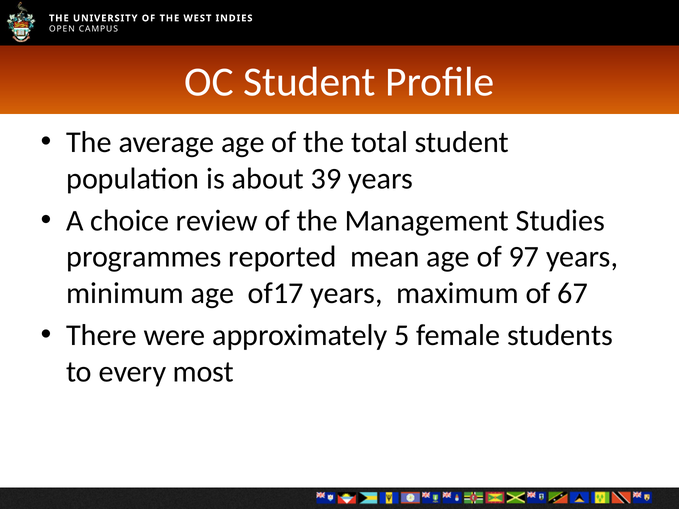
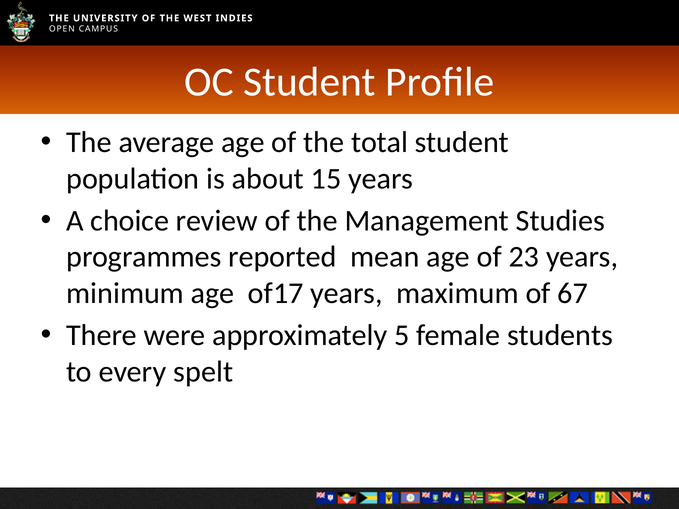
39: 39 -> 15 (326, 179)
97: 97 -> 23 (524, 257)
most: most -> spelt (203, 372)
